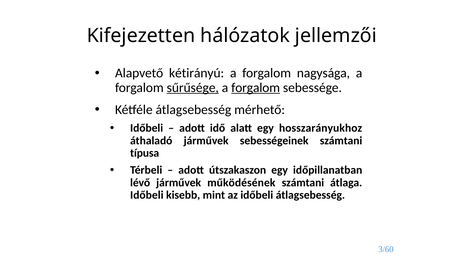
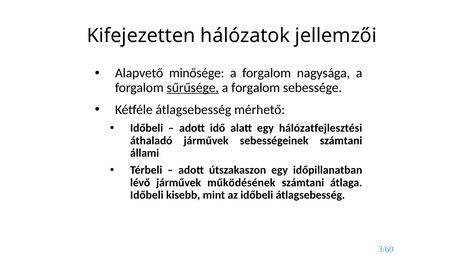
kétirányú: kétirányú -> minősége (197, 73)
forgalom underline: present -> none (256, 88)
hosszarányukhoz: hosszarányukhoz -> hálózatfejlesztési (321, 128)
típusa: típusa -> állami (145, 153)
